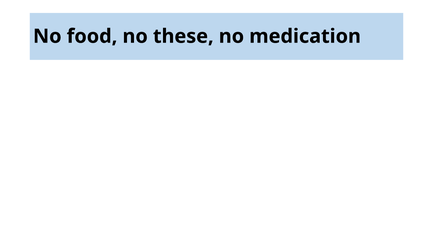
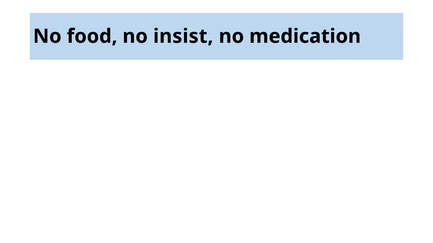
these: these -> insist (183, 36)
